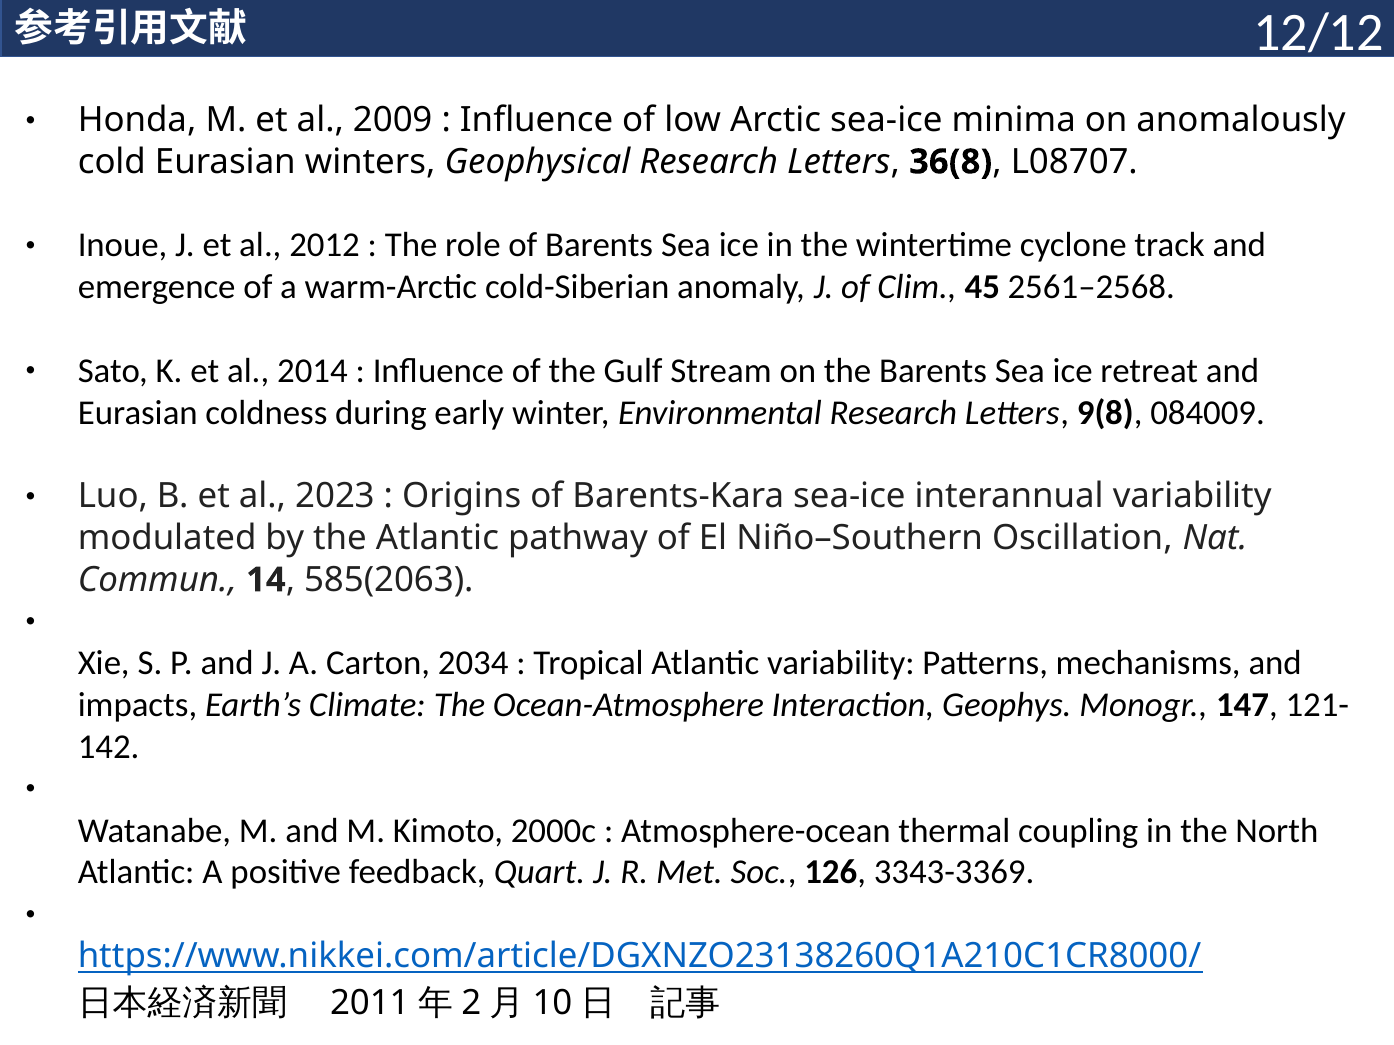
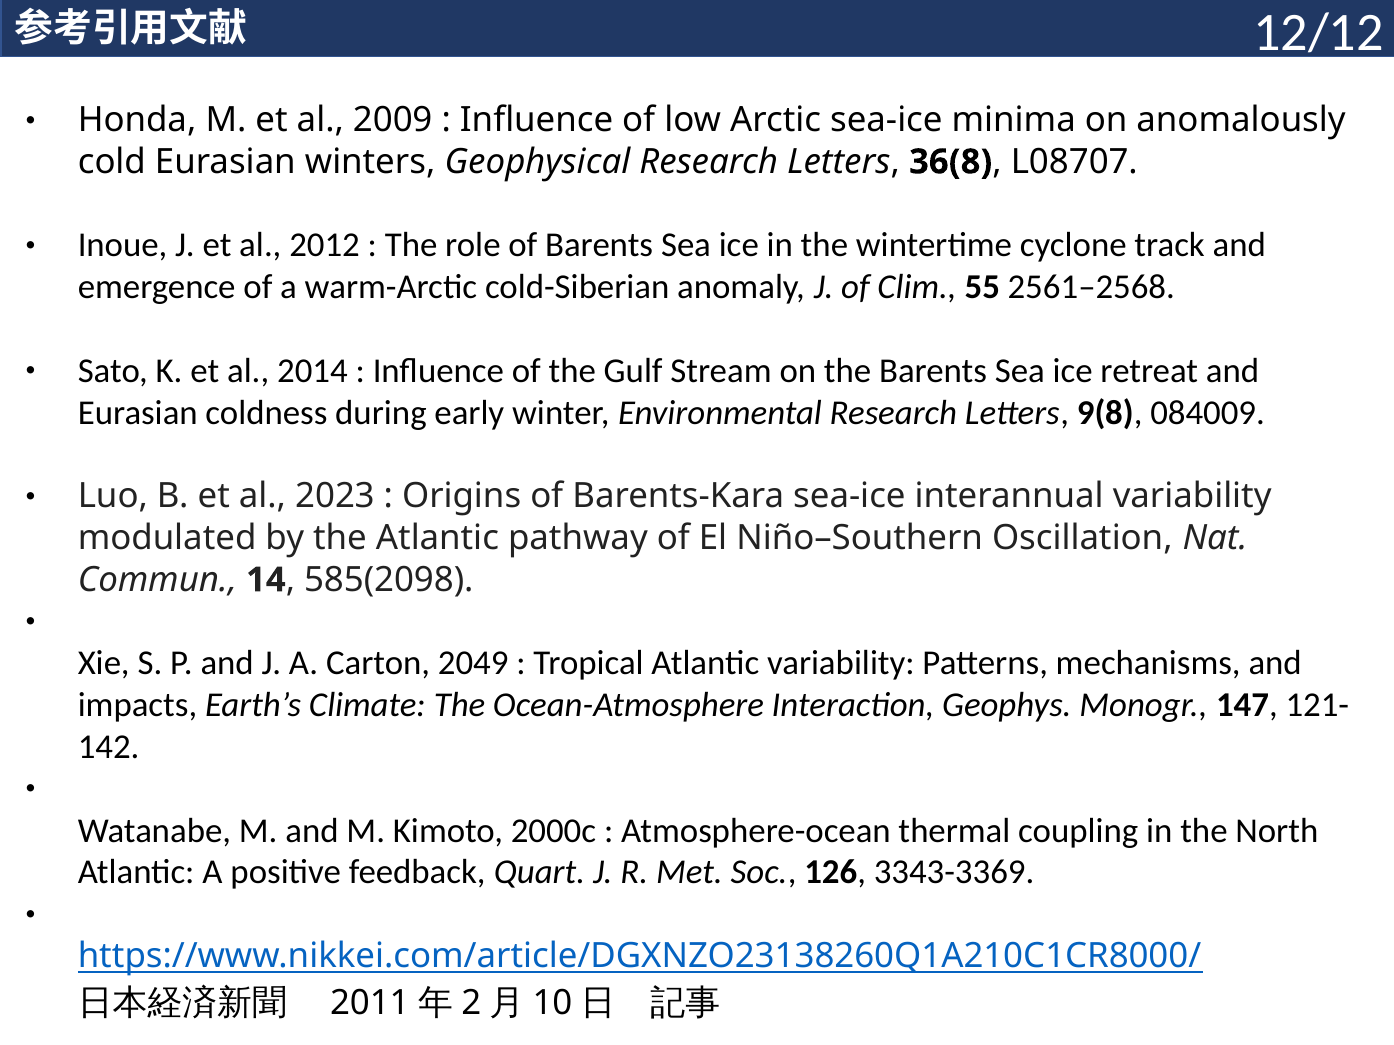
45: 45 -> 55 (982, 287)
585(2063: 585(2063 -> 585(2098 (389, 580)
2034: 2034 -> 2049 (473, 664)
